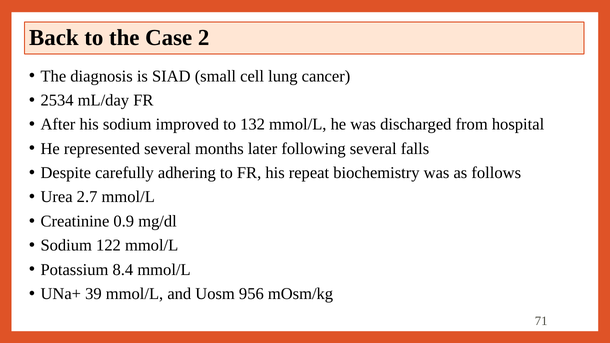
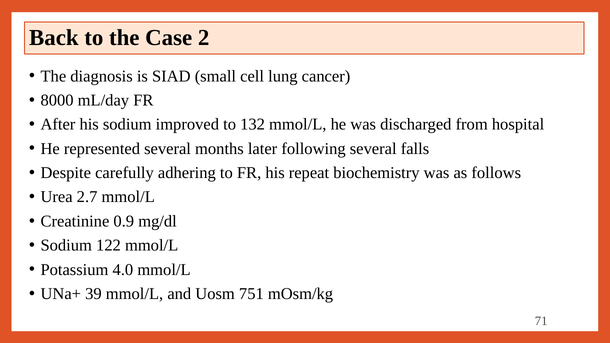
2534: 2534 -> 8000 (57, 100)
8.4: 8.4 -> 4.0 (123, 270)
956: 956 -> 751 (251, 294)
